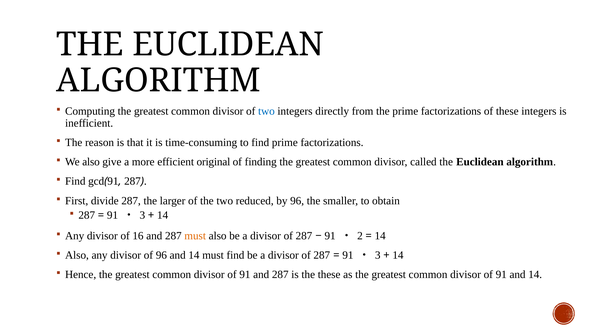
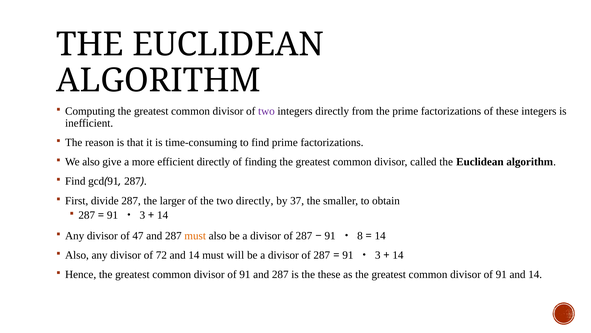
two colour: blue -> purple (266, 111)
efficient original: original -> directly (213, 162)
two reduced: reduced -> directly (255, 200)
by 96: 96 -> 37 (297, 200)
16: 16 -> 47 (138, 235)
2: 2 -> 8 (360, 235)
of 96: 96 -> 72 (161, 255)
must find: find -> will (235, 255)
